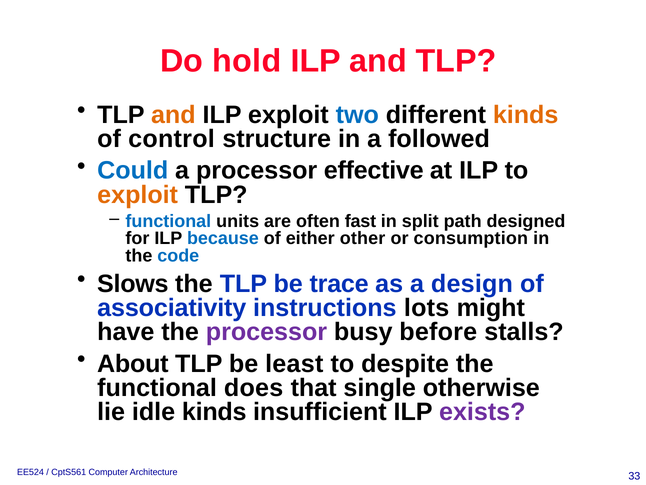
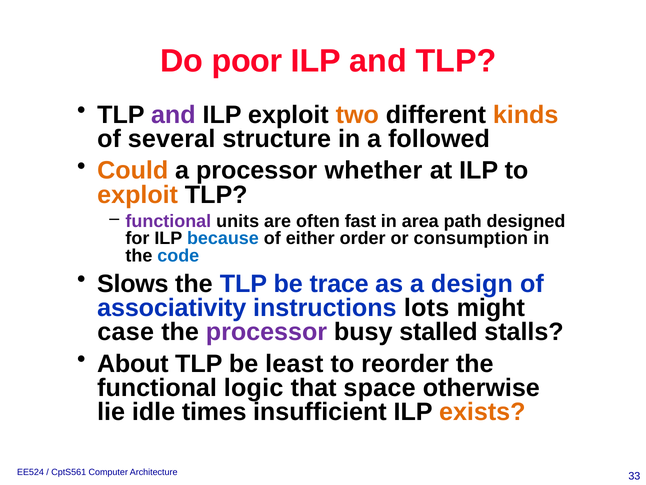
hold: hold -> poor (247, 61)
and colour: orange -> purple (173, 115)
two colour: blue -> orange (357, 115)
control: control -> several (172, 139)
Could colour: blue -> orange (133, 171)
effective: effective -> whether (373, 171)
functional colour: blue -> purple (168, 221)
split: split -> area (420, 221)
other: other -> order (363, 238)
have: have -> case (126, 332)
before: before -> stalled (438, 332)
despite: despite -> reorder (405, 363)
does: does -> logic (254, 387)
single: single -> space (380, 387)
idle kinds: kinds -> times (214, 412)
exists colour: purple -> orange (482, 412)
